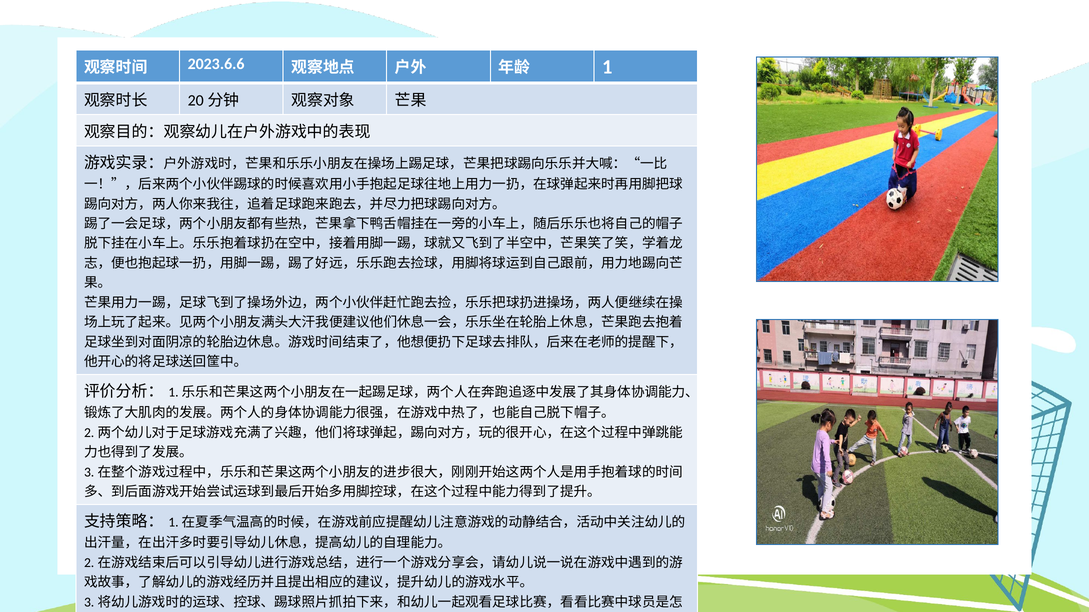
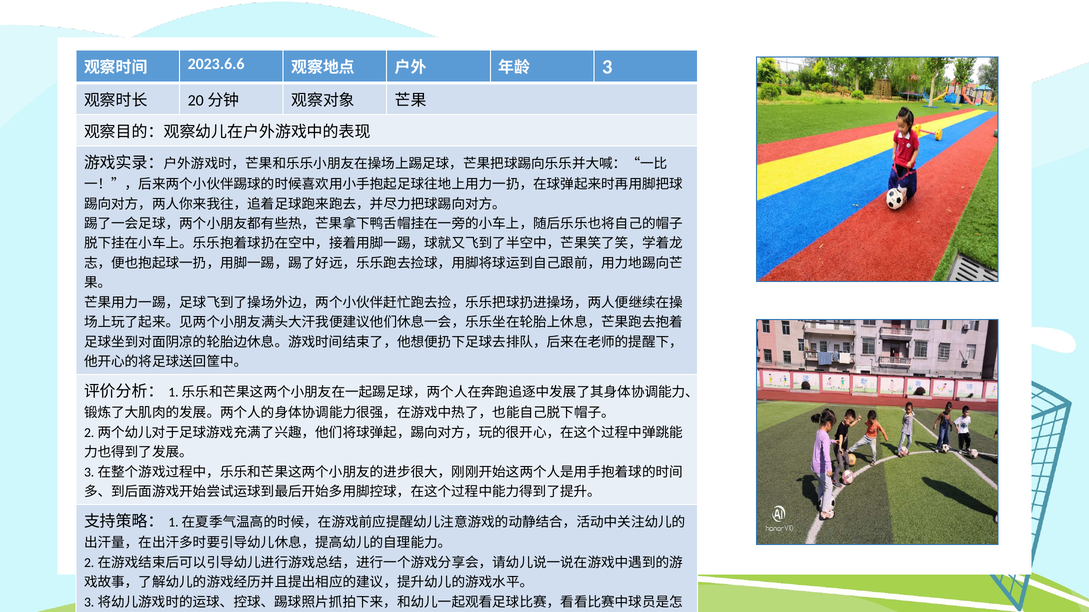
1: 1 -> 3 (607, 67)
